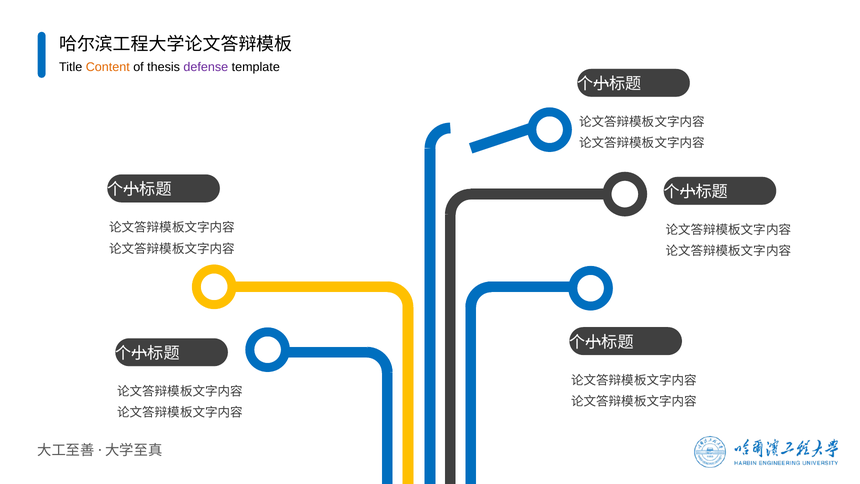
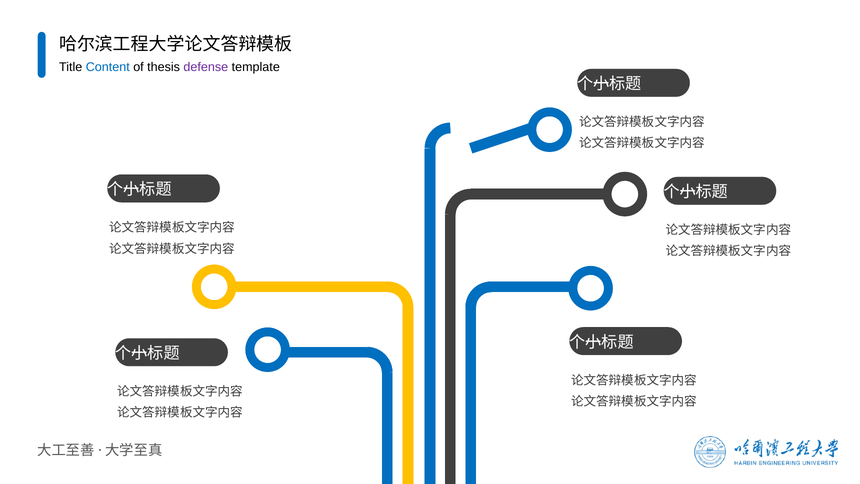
Content colour: orange -> blue (108, 67)
